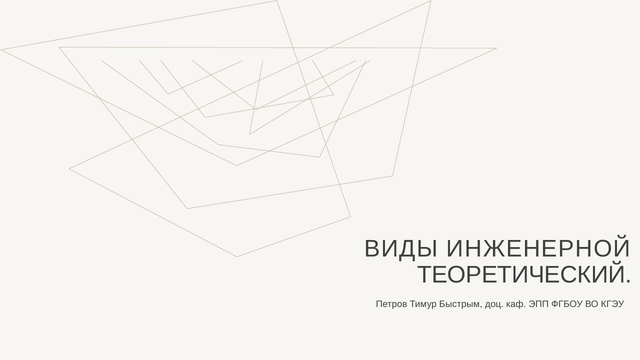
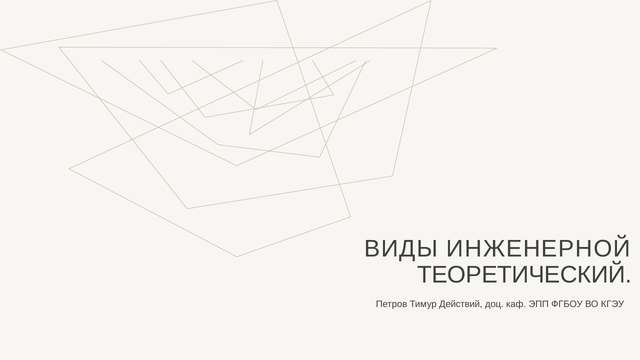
Быстрым: Быстрым -> Действий (461, 304)
